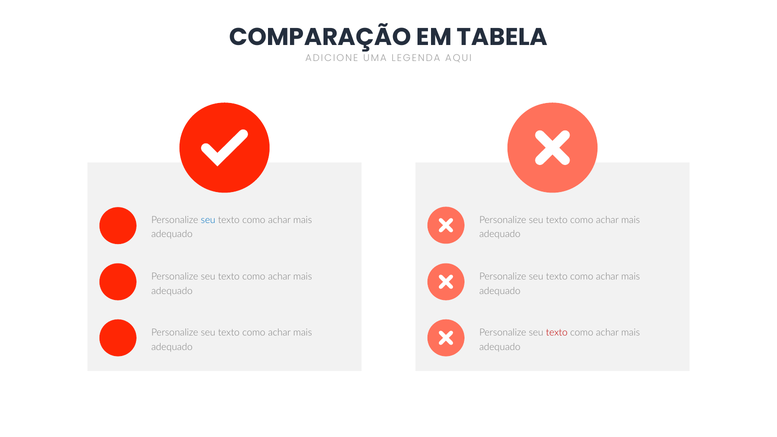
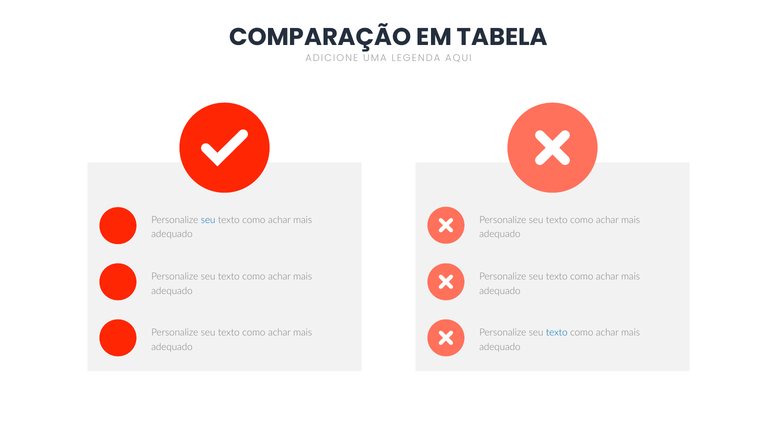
texto colour: red -> blue (557, 333)
